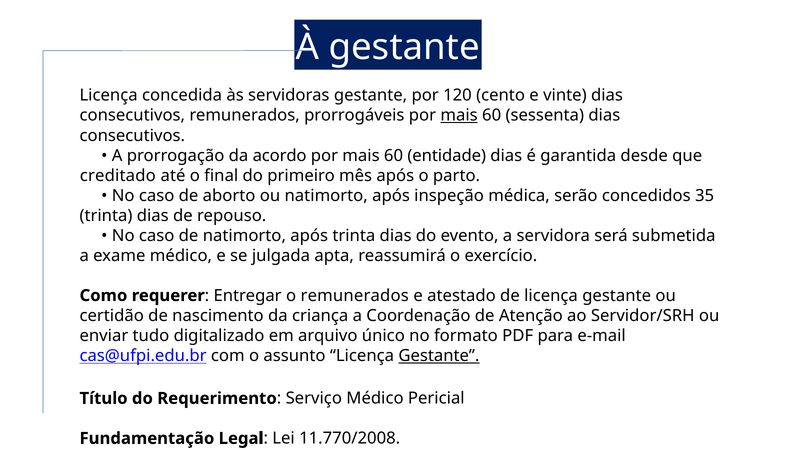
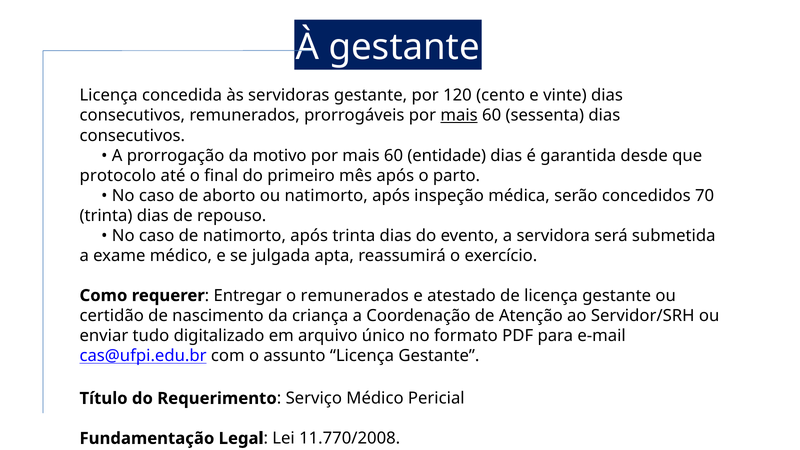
acordo: acordo -> motivo (280, 156)
creditado: creditado -> protocolo (118, 176)
35: 35 -> 70 (705, 196)
Gestante underline: present -> none (439, 356)
